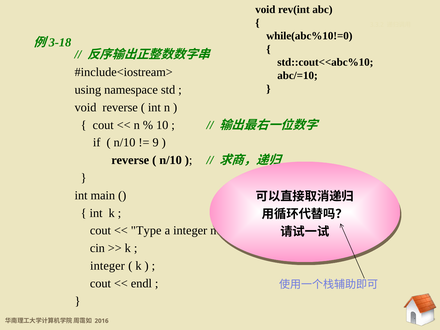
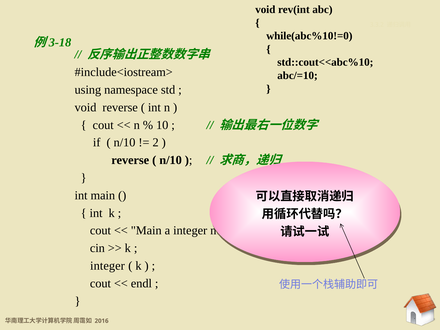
9: 9 -> 2 (156, 143)
Type: Type -> Main (146, 231)
